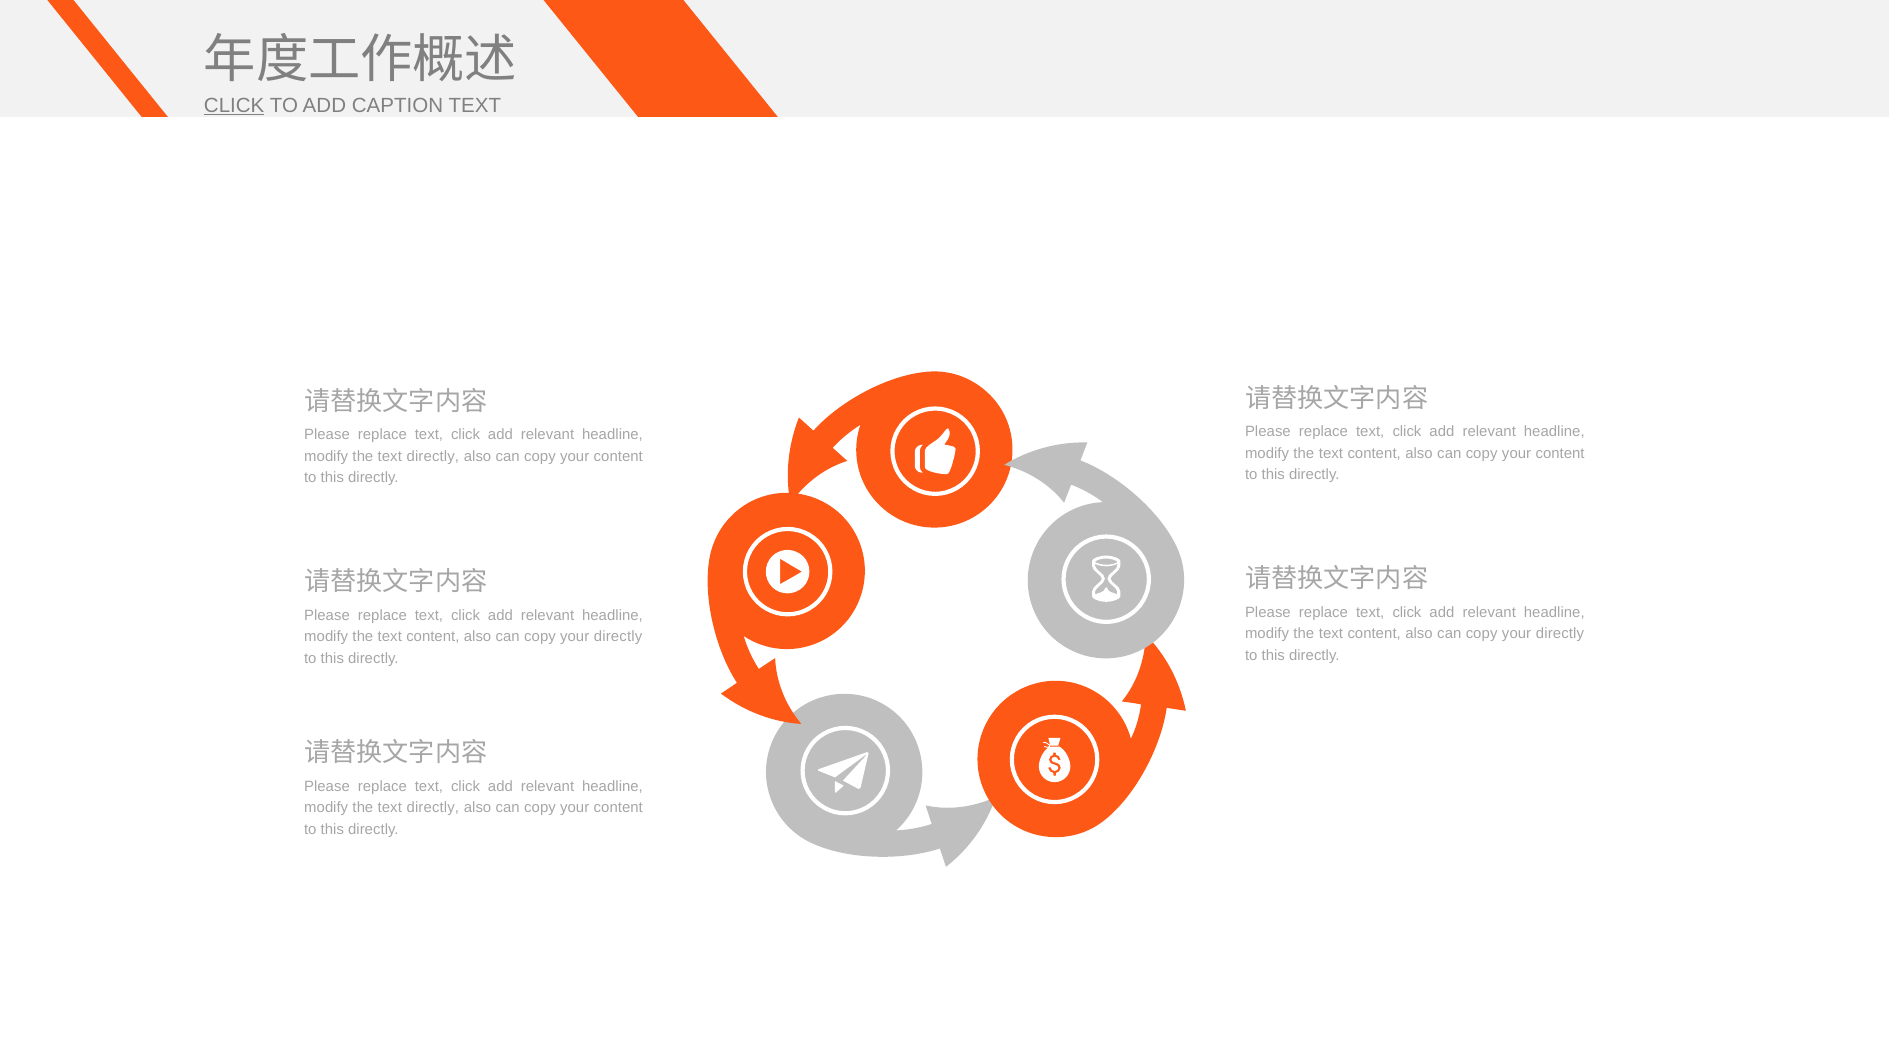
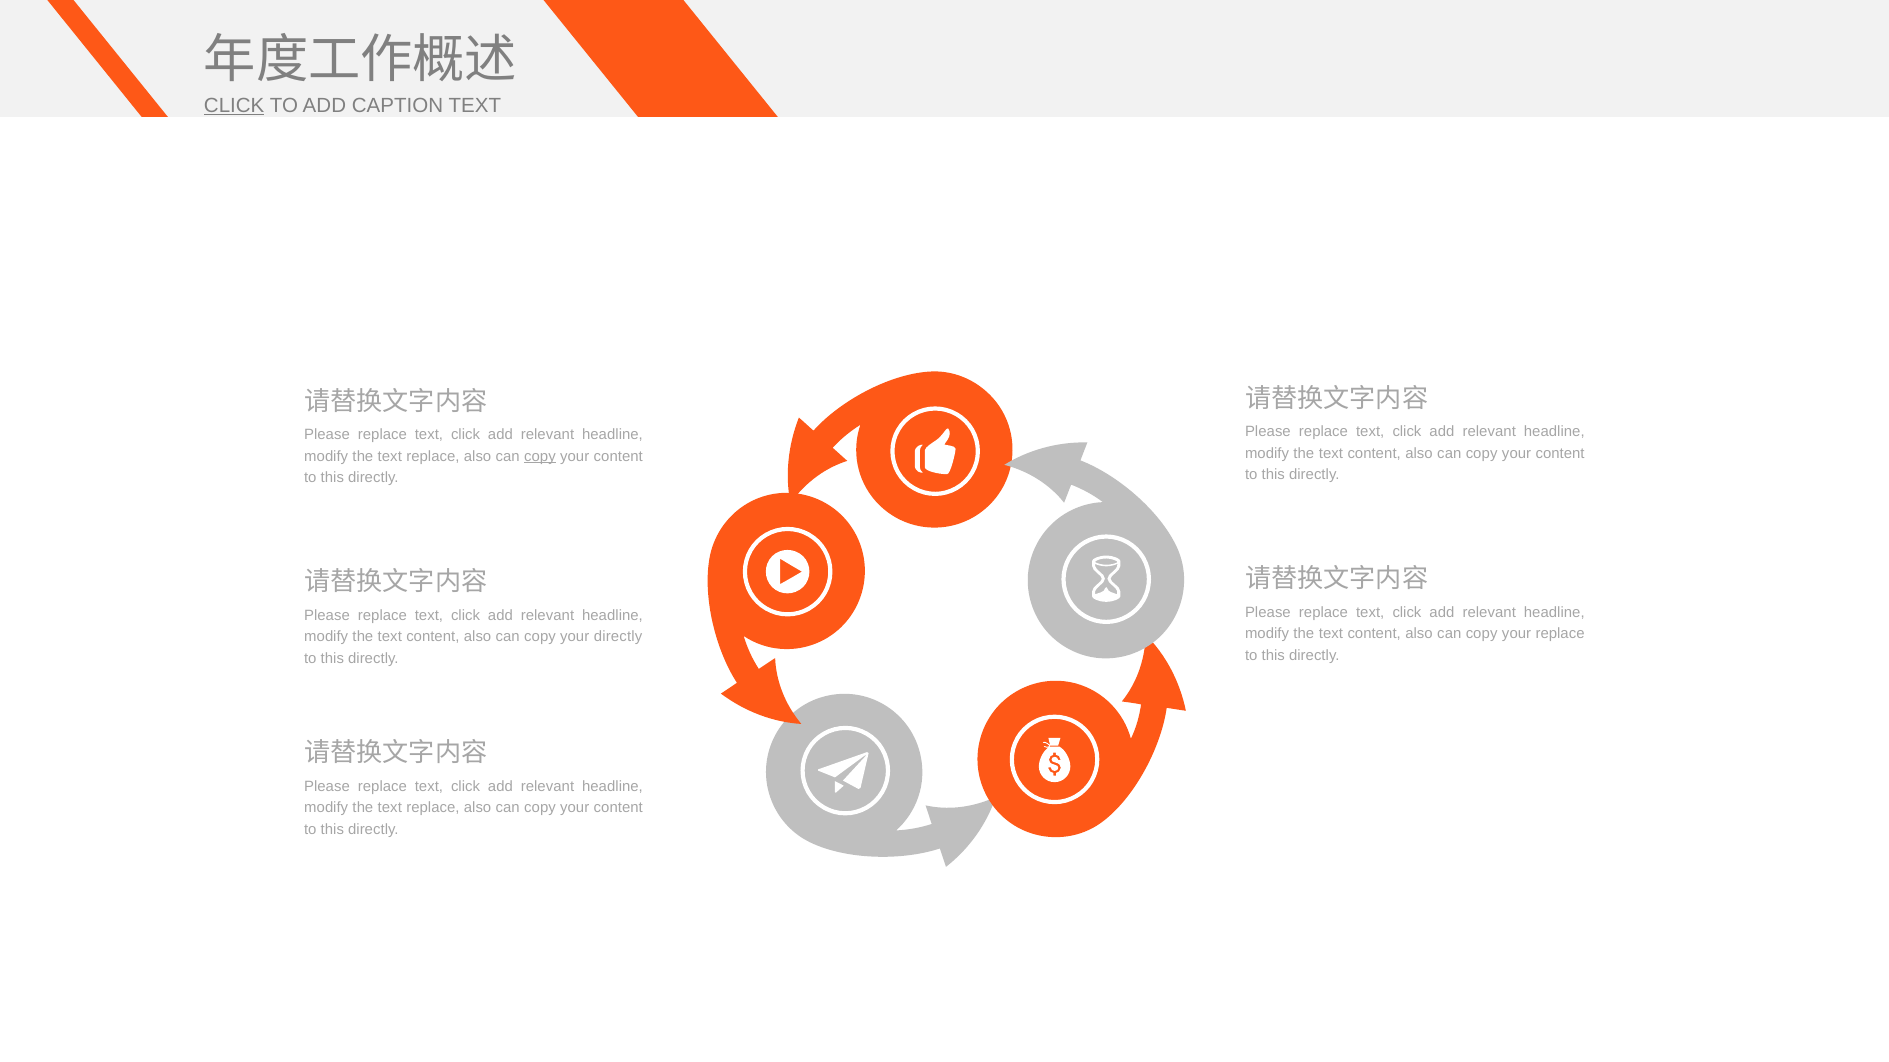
directly: directly -> replace (433, 457)
copy underline: none -> present (540, 457)
directly: directly -> replace (1560, 634)
directly: directly -> replace (433, 808)
